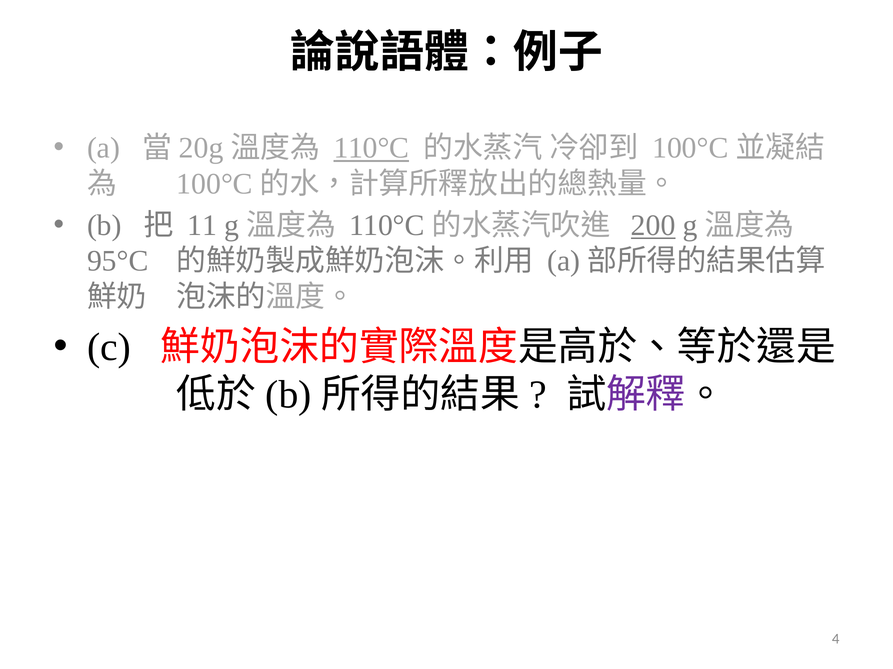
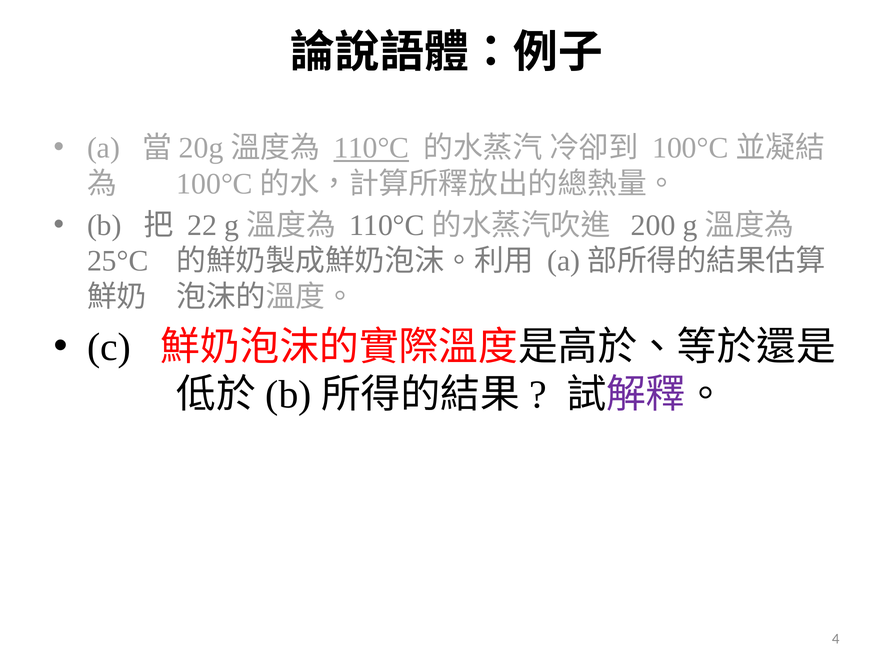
11: 11 -> 22 (202, 226)
200 underline: present -> none (653, 226)
95°C: 95°C -> 25°C (118, 261)
